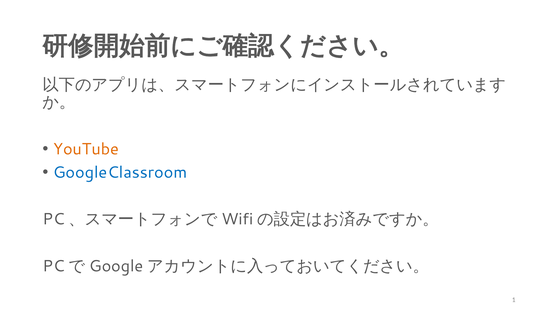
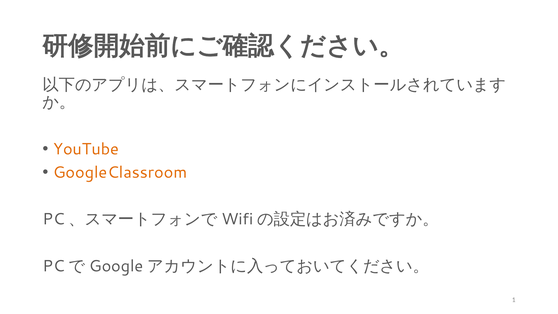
GoogleClassroom colour: blue -> orange (120, 172)
